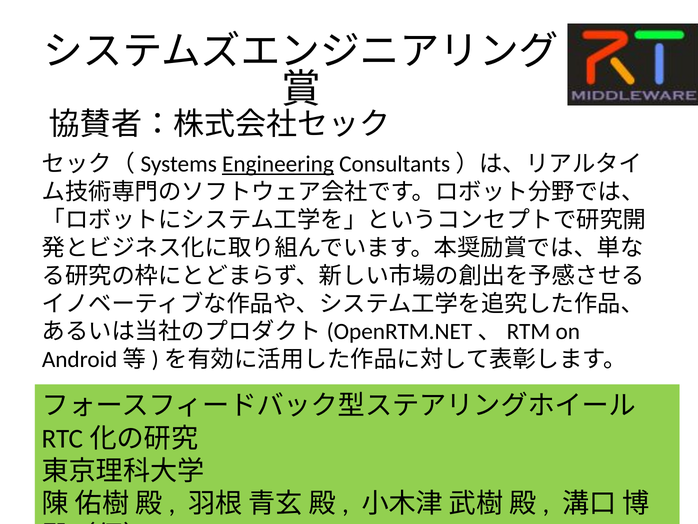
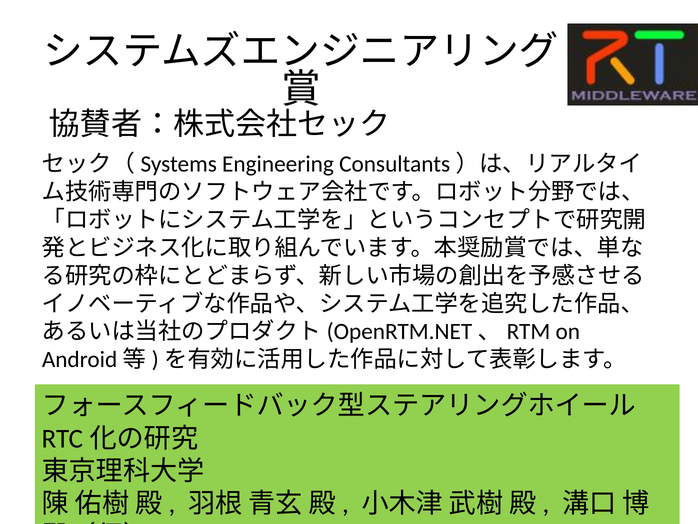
Engineering underline: present -> none (278, 164)
